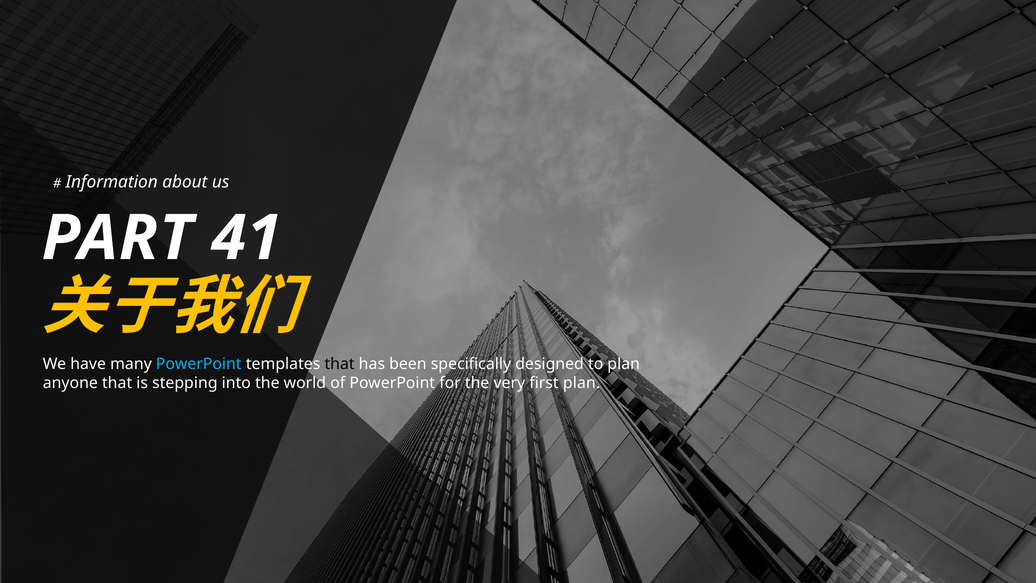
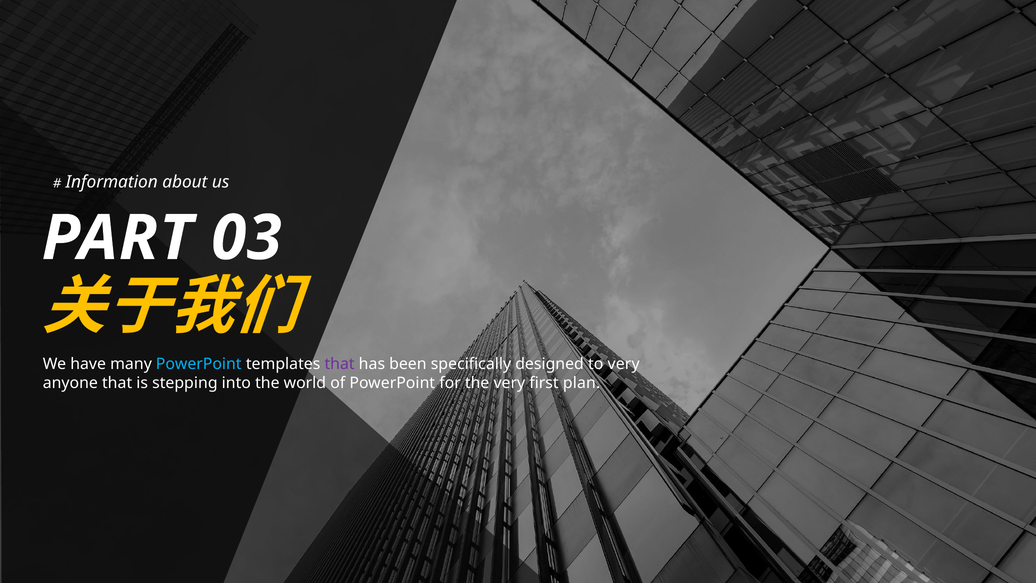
41: 41 -> 03 (246, 238)
that colour: black -> purple (340, 364)
to plan: plan -> very (624, 364)
